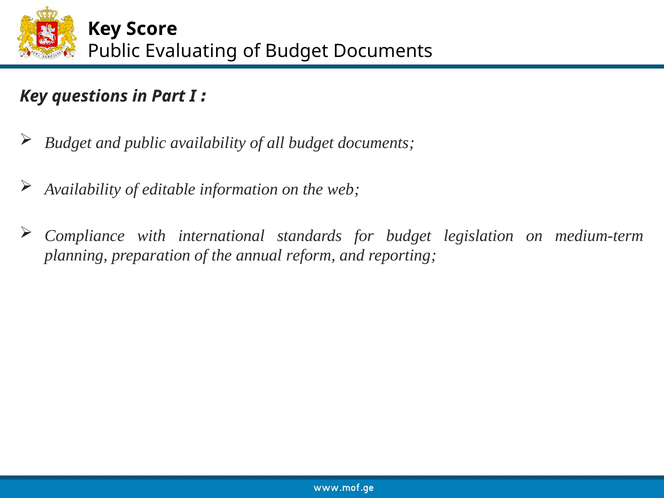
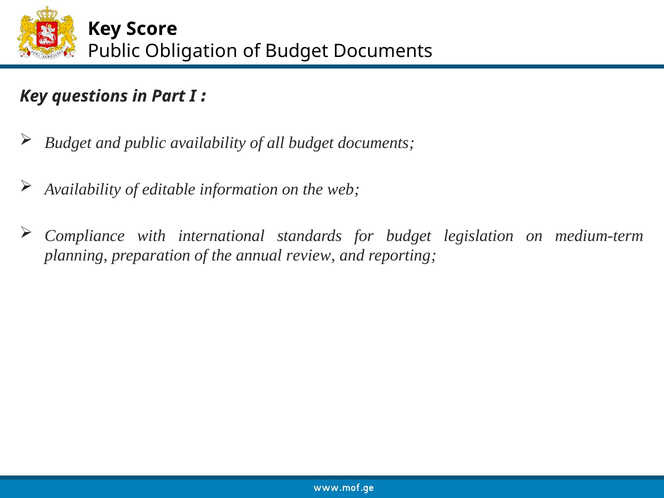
Evaluating: Evaluating -> Obligation (191, 51)
reform: reform -> review (311, 255)
